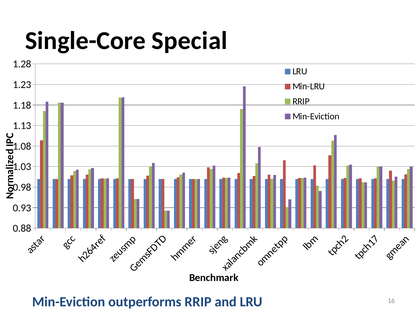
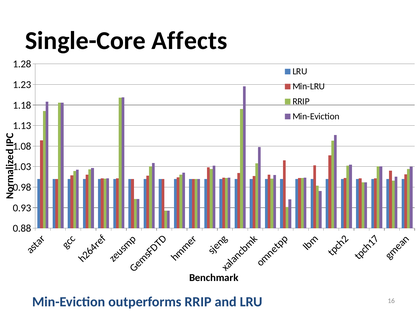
Special: Special -> Affects (190, 41)
